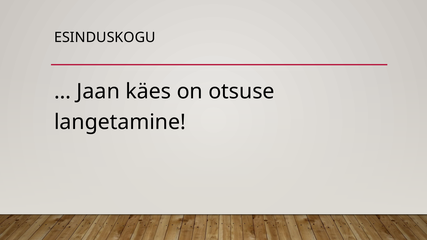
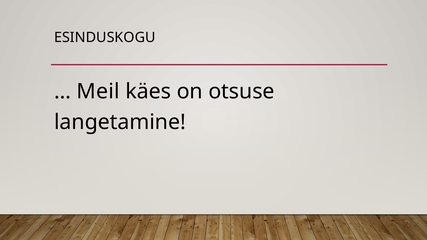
Jaan: Jaan -> Meil (98, 92)
